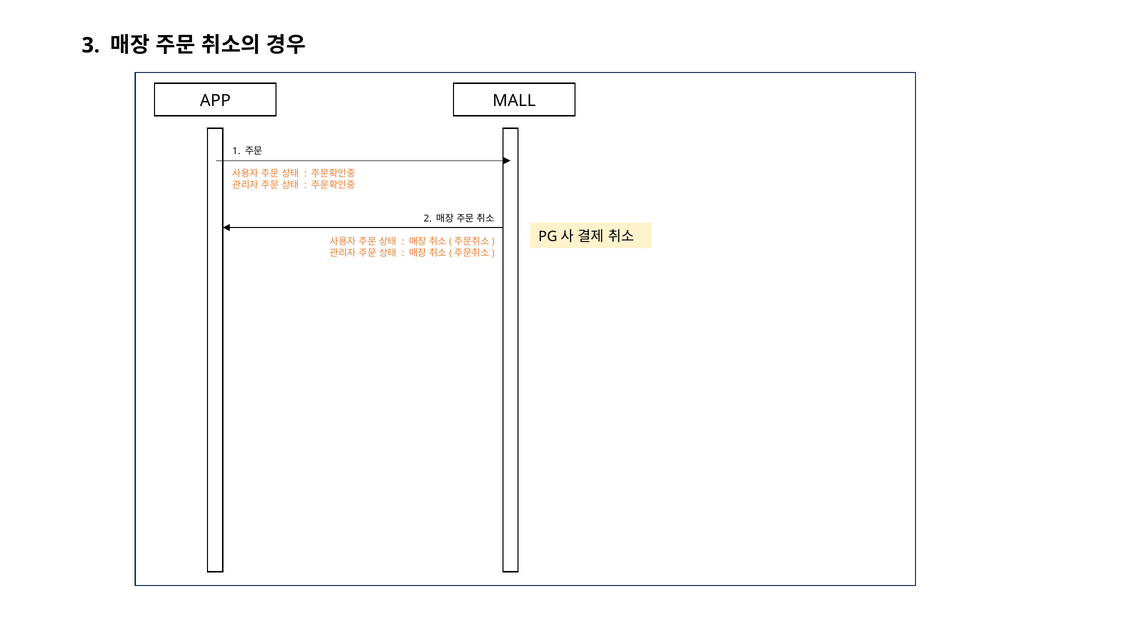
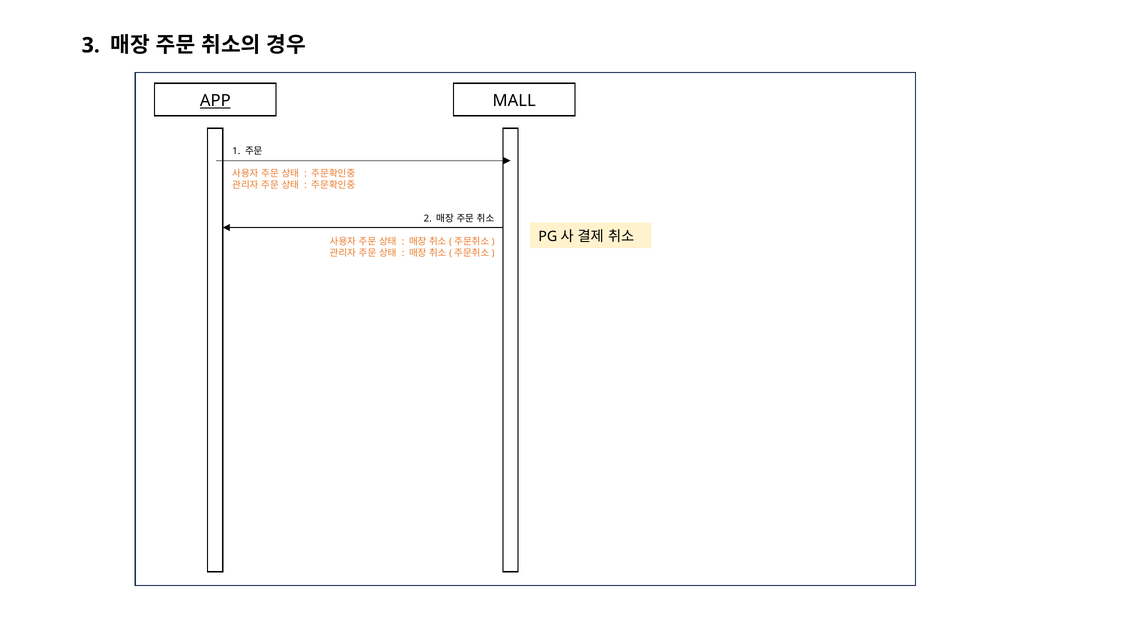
APP underline: none -> present (215, 101)
